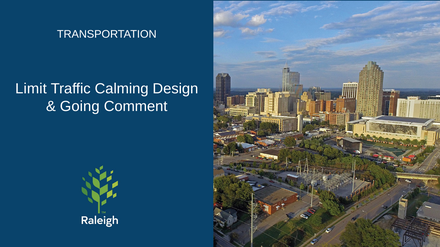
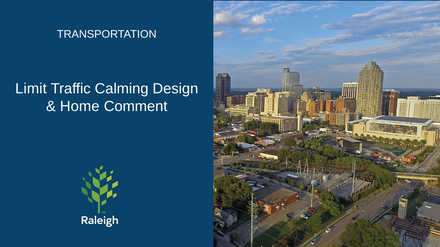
Going: Going -> Home (80, 106)
